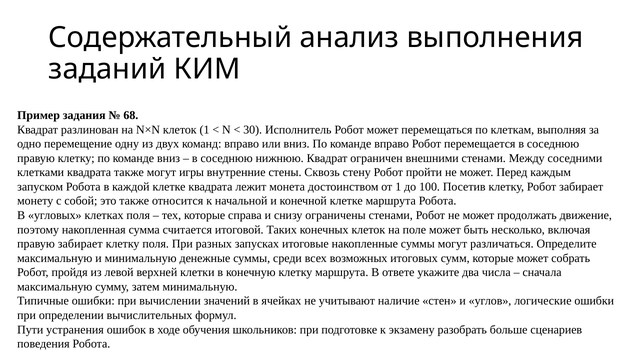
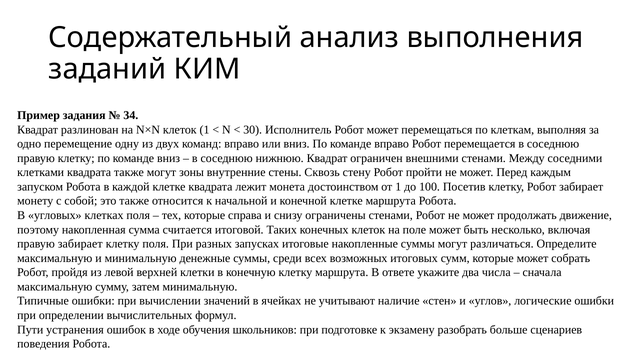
68: 68 -> 34 (131, 115)
игры: игры -> зоны (192, 172)
